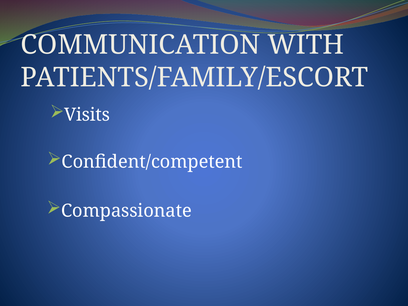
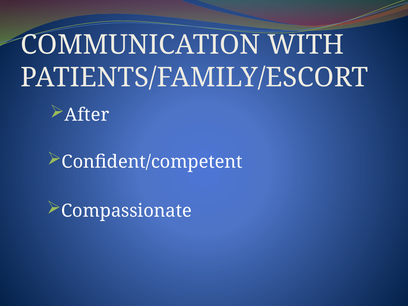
Visits: Visits -> After (87, 115)
